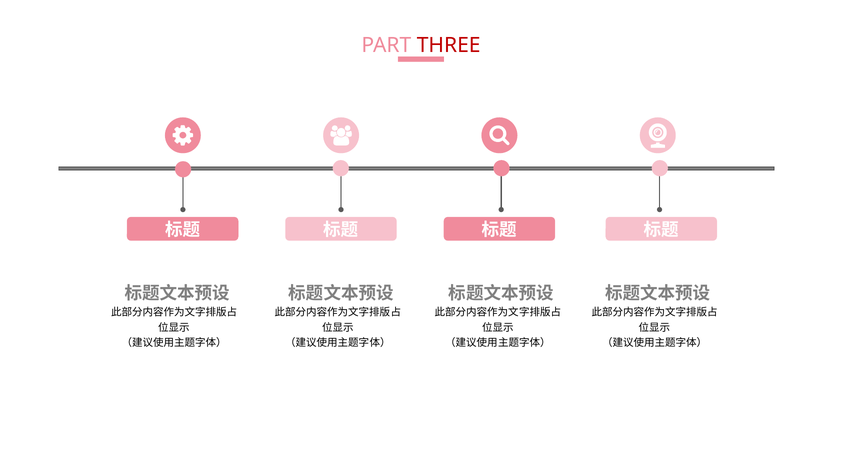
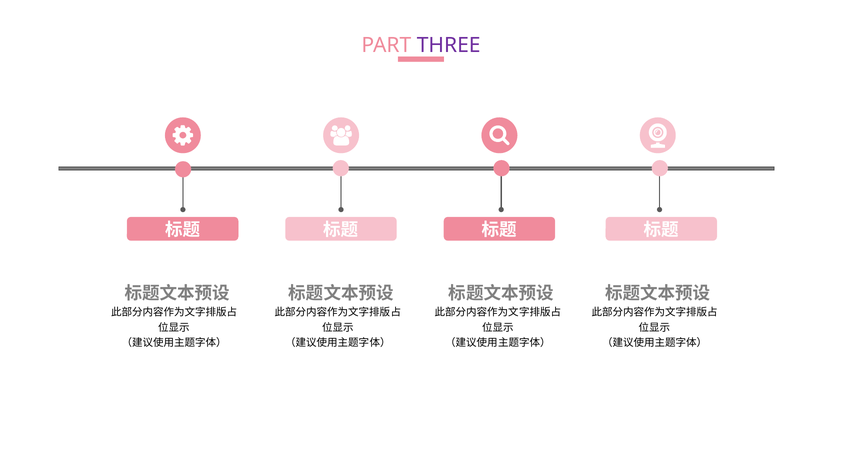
THREE colour: red -> purple (449, 45)
